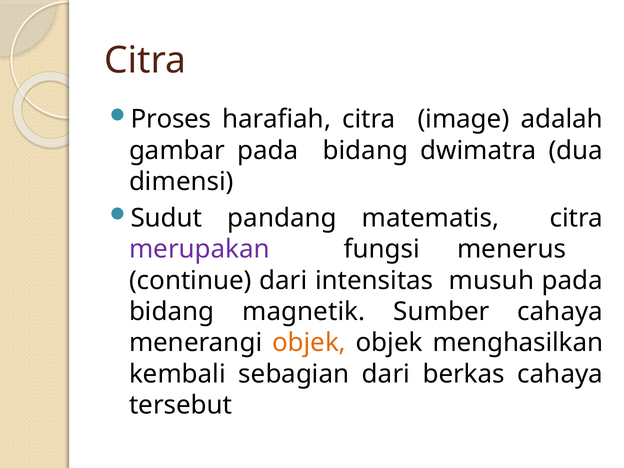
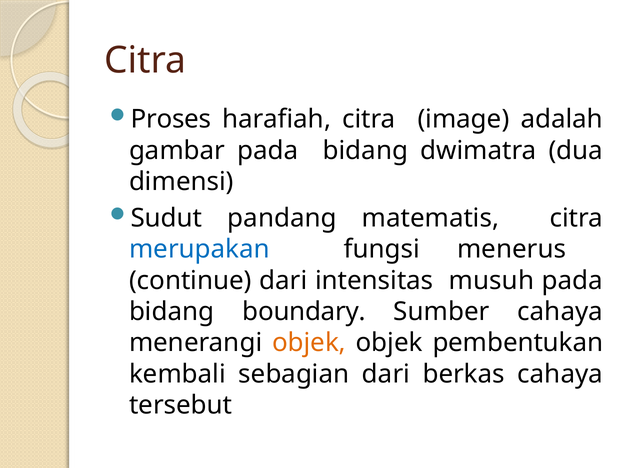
merupakan colour: purple -> blue (199, 249)
magnetik: magnetik -> boundary (304, 312)
menghasilkan: menghasilkan -> pembentukan (518, 343)
